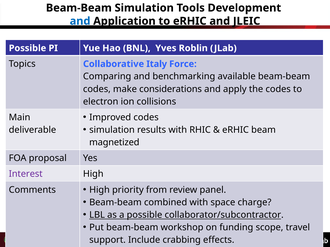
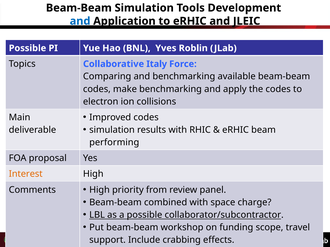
make considerations: considerations -> benchmarking (171, 89)
magnetized: magnetized -> performing (114, 143)
Interest colour: purple -> orange (26, 174)
